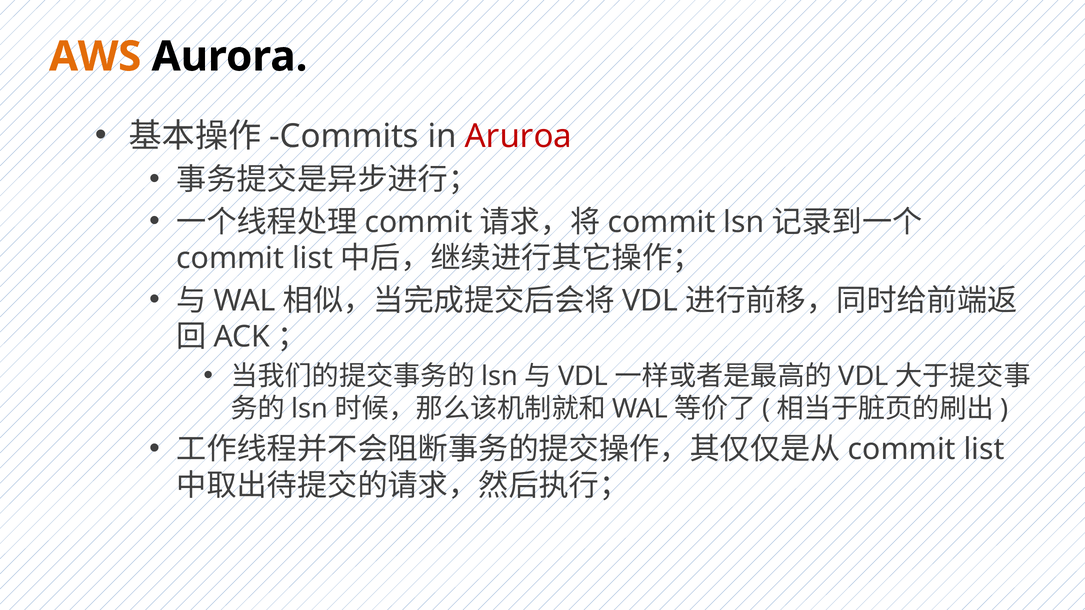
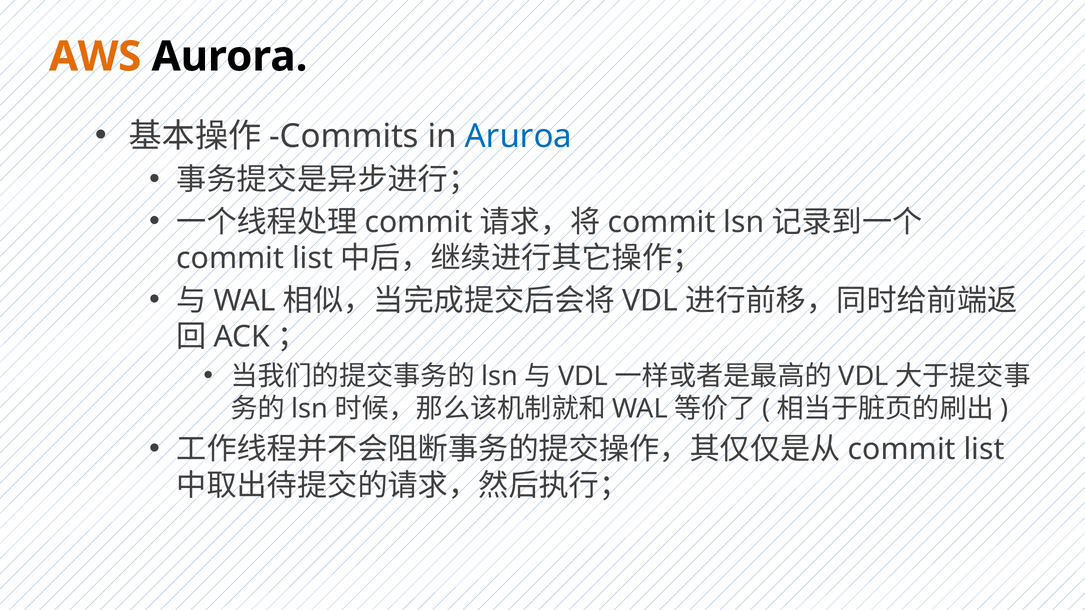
Aruroa colour: red -> blue (518, 136)
